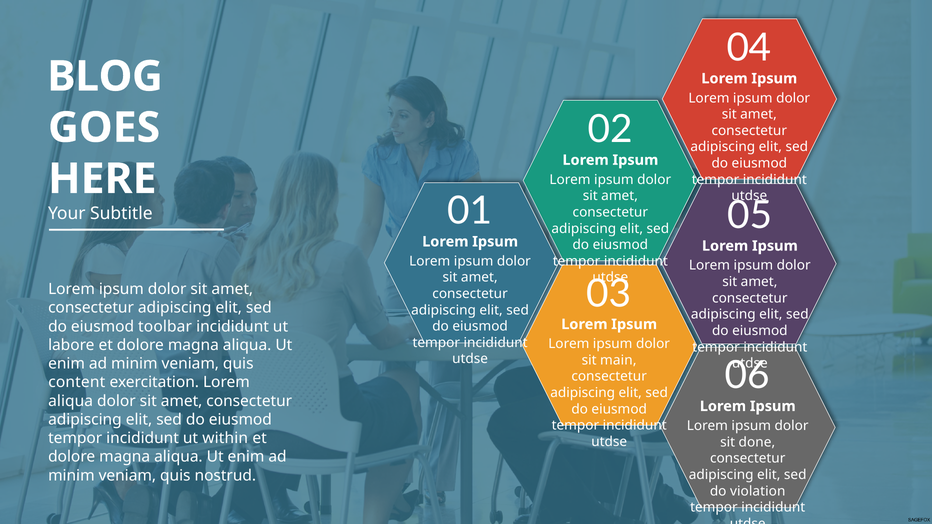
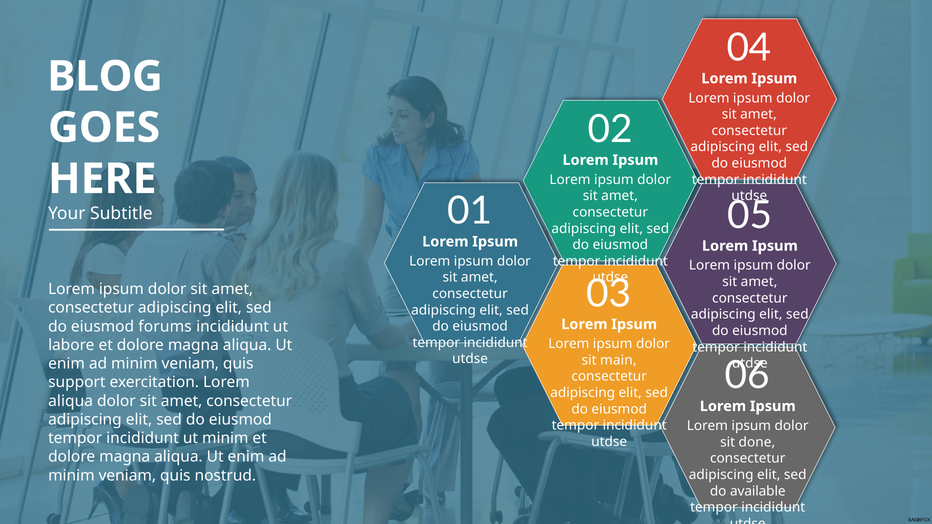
toolbar: toolbar -> forums (165, 327)
content: content -> support (77, 382)
ut within: within -> minim (225, 438)
violation: violation -> available (758, 491)
